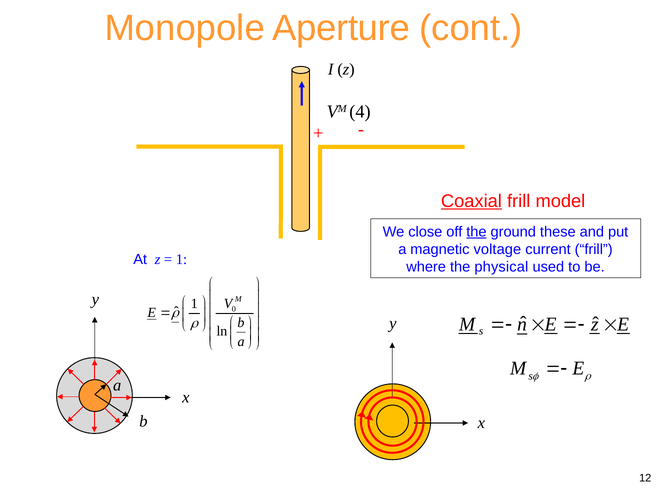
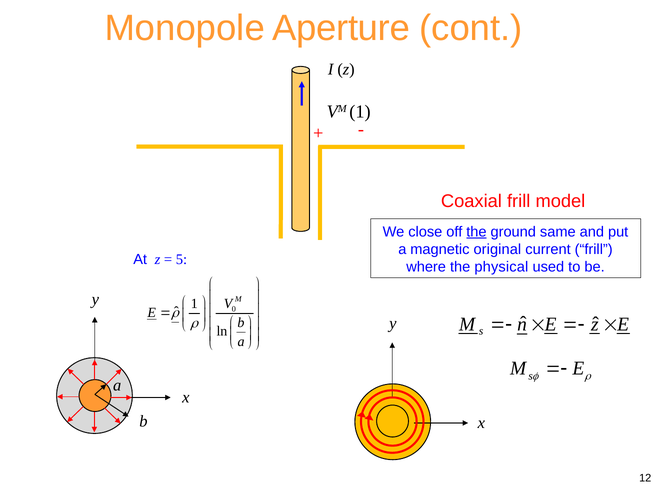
VM 4: 4 -> 1 (360, 112)
Coaxial underline: present -> none (471, 201)
these: these -> same (558, 232)
voltage: voltage -> original (497, 249)
1: 1 -> 5 (181, 259)
